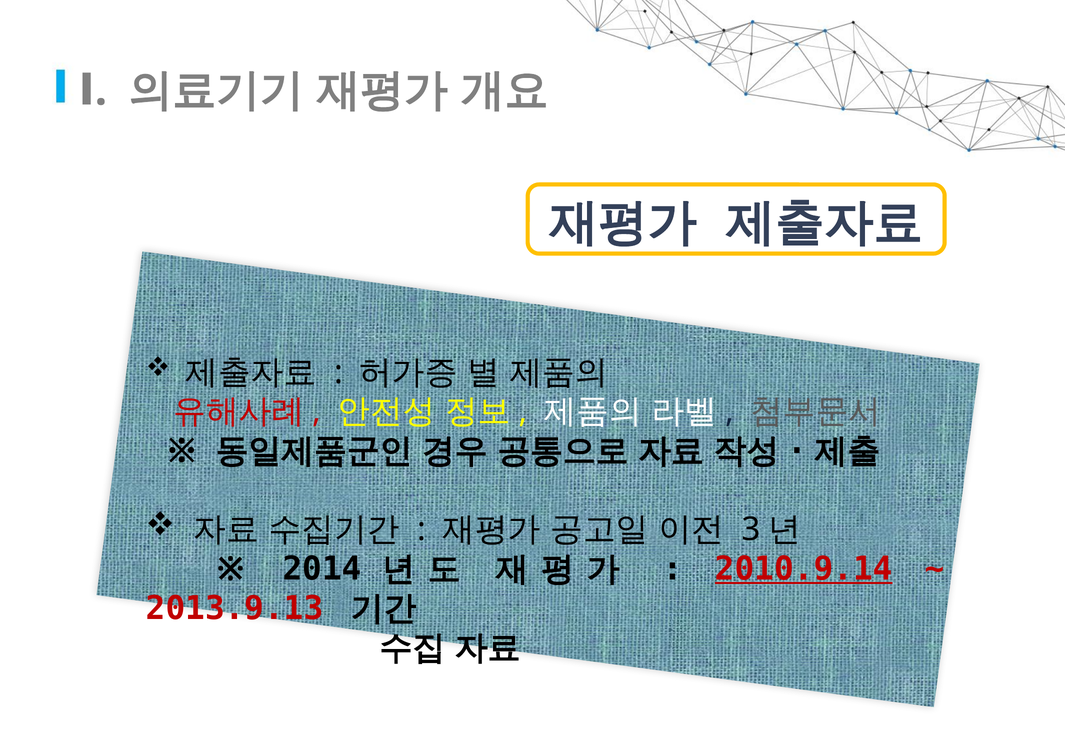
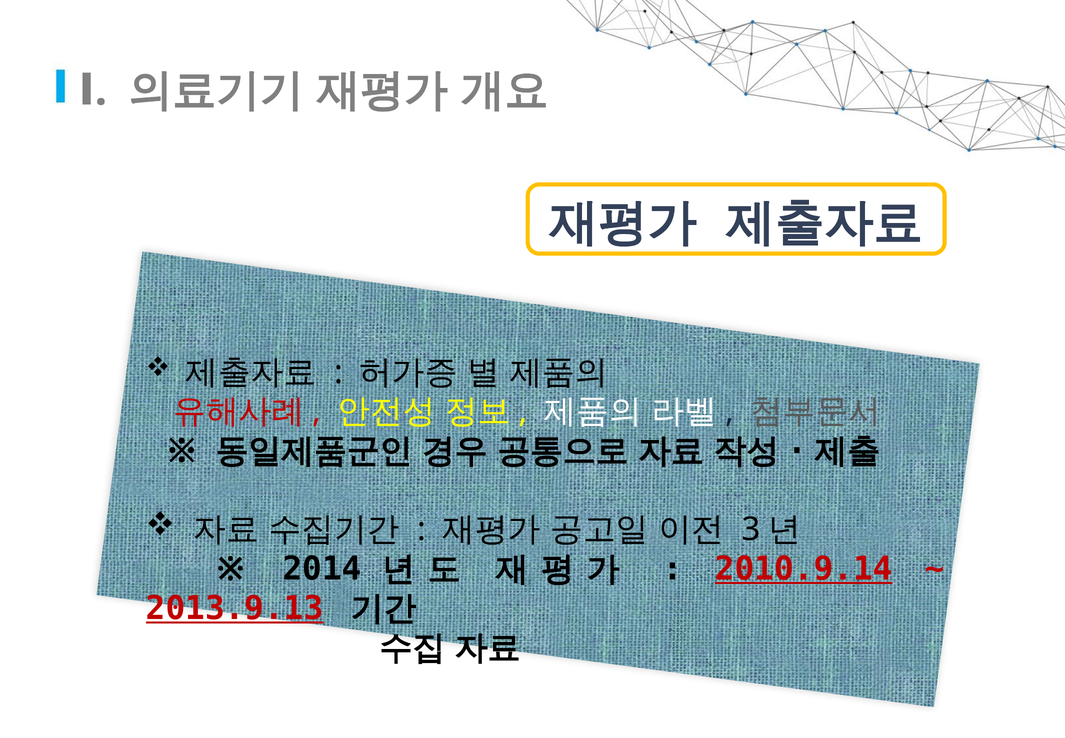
2013.9.13 underline: none -> present (235, 608)
